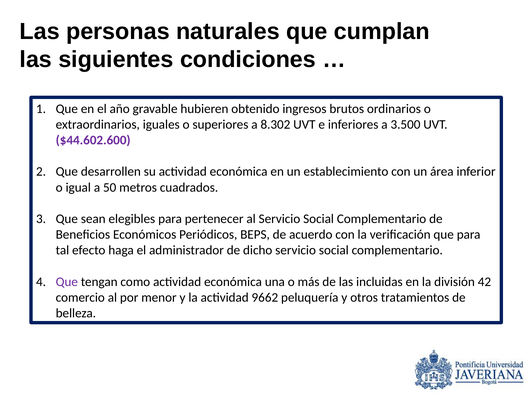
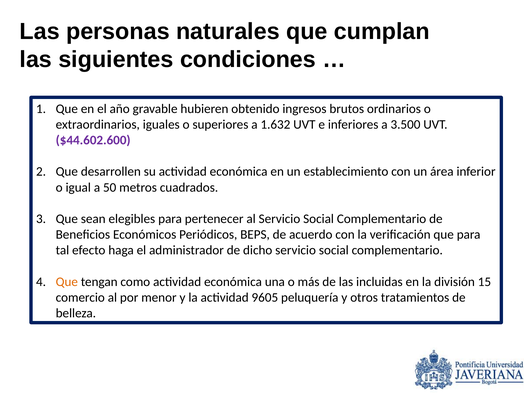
8.302: 8.302 -> 1.632 (275, 125)
Que colour: purple -> orange (67, 282)
42: 42 -> 15 (484, 282)
9662: 9662 -> 9605 (265, 297)
